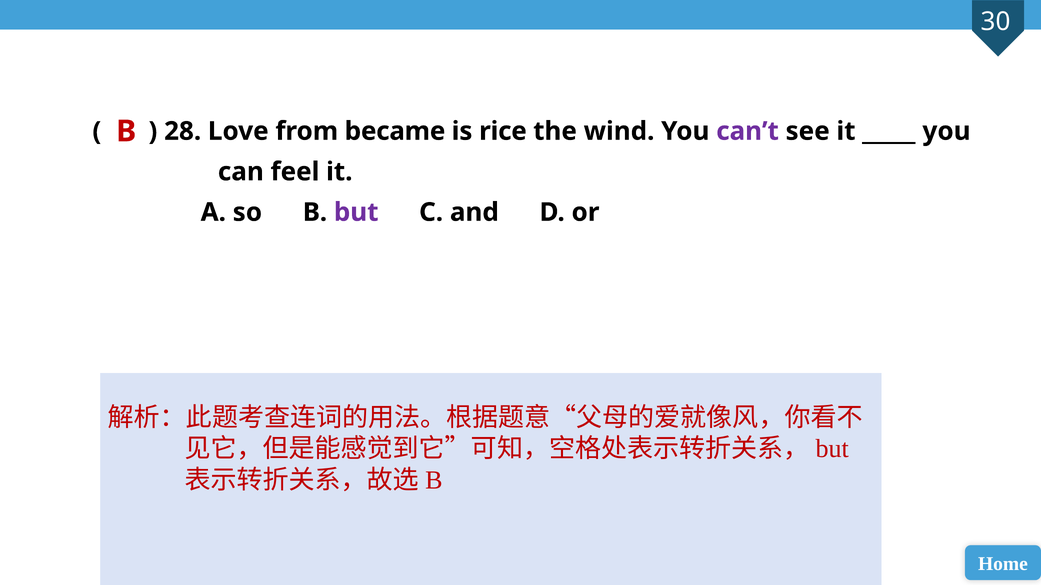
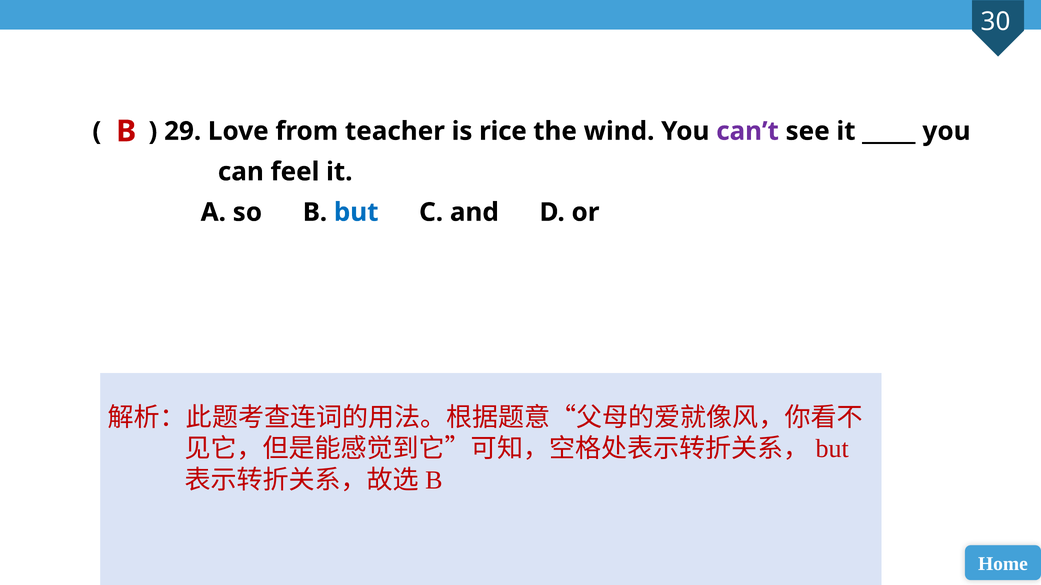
28: 28 -> 29 (183, 131)
became: became -> teacher (395, 131)
but colour: purple -> blue (356, 212)
